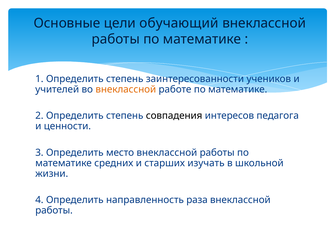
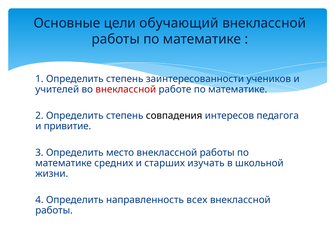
внеклассной colour: orange -> red (126, 90)
ценности: ценности -> привитие (67, 126)
раза: раза -> всех (197, 200)
